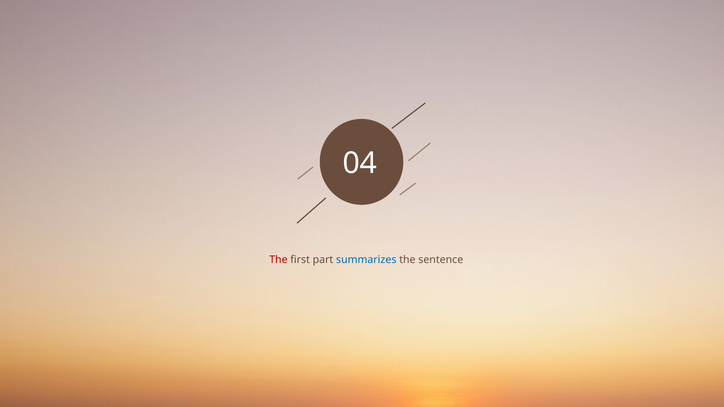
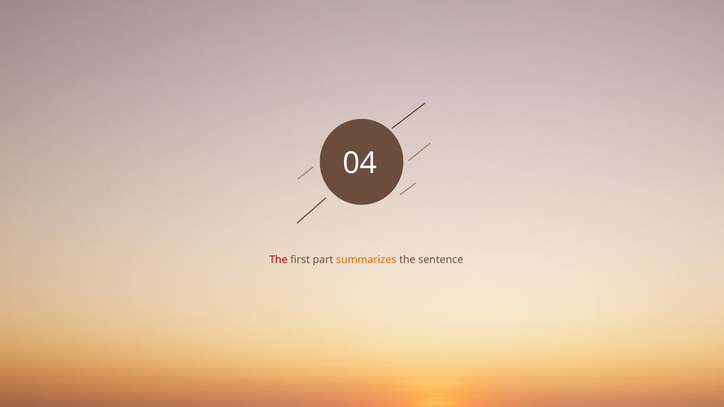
summarizes colour: blue -> orange (366, 260)
